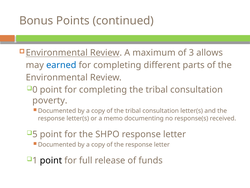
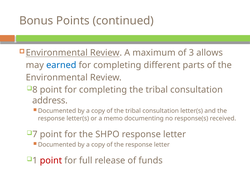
0: 0 -> 8 (35, 89)
poverty: poverty -> address (50, 100)
5: 5 -> 7 (35, 134)
point colour: black -> red (51, 160)
